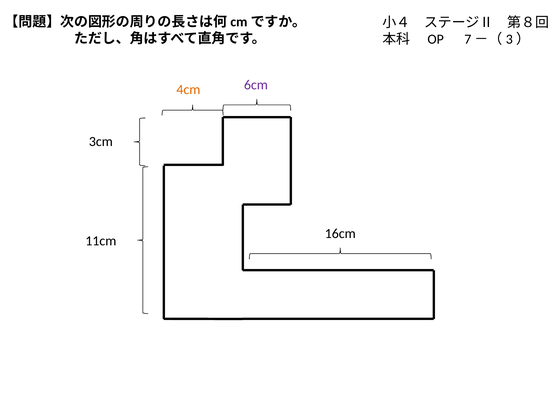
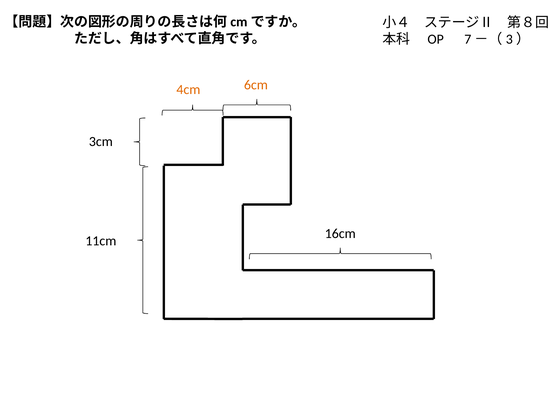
6cm colour: purple -> orange (256, 85)
